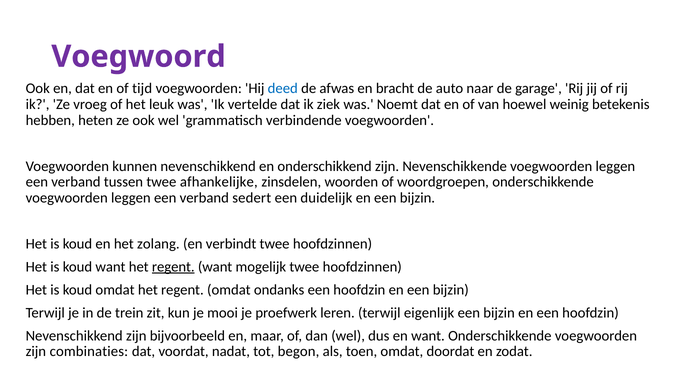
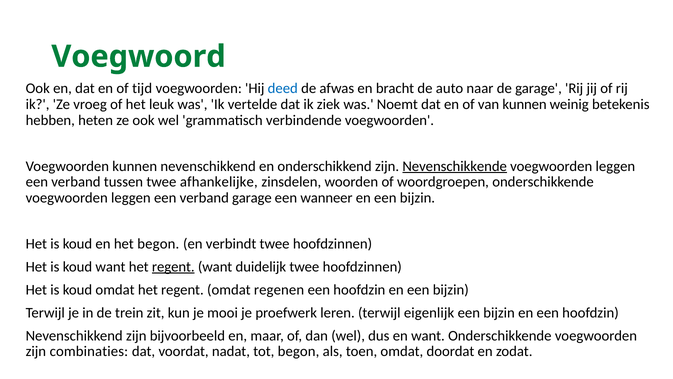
Voegwoord colour: purple -> green (138, 57)
van hoewel: hoewel -> kunnen (525, 104)
Nevenschikkende underline: none -> present (455, 166)
verband sedert: sedert -> garage (252, 198)
duidelijk: duidelijk -> wanneer (327, 198)
het zolang: zolang -> begon (158, 244)
mogelijk: mogelijk -> duidelijk (261, 267)
ondanks: ondanks -> regenen (279, 289)
